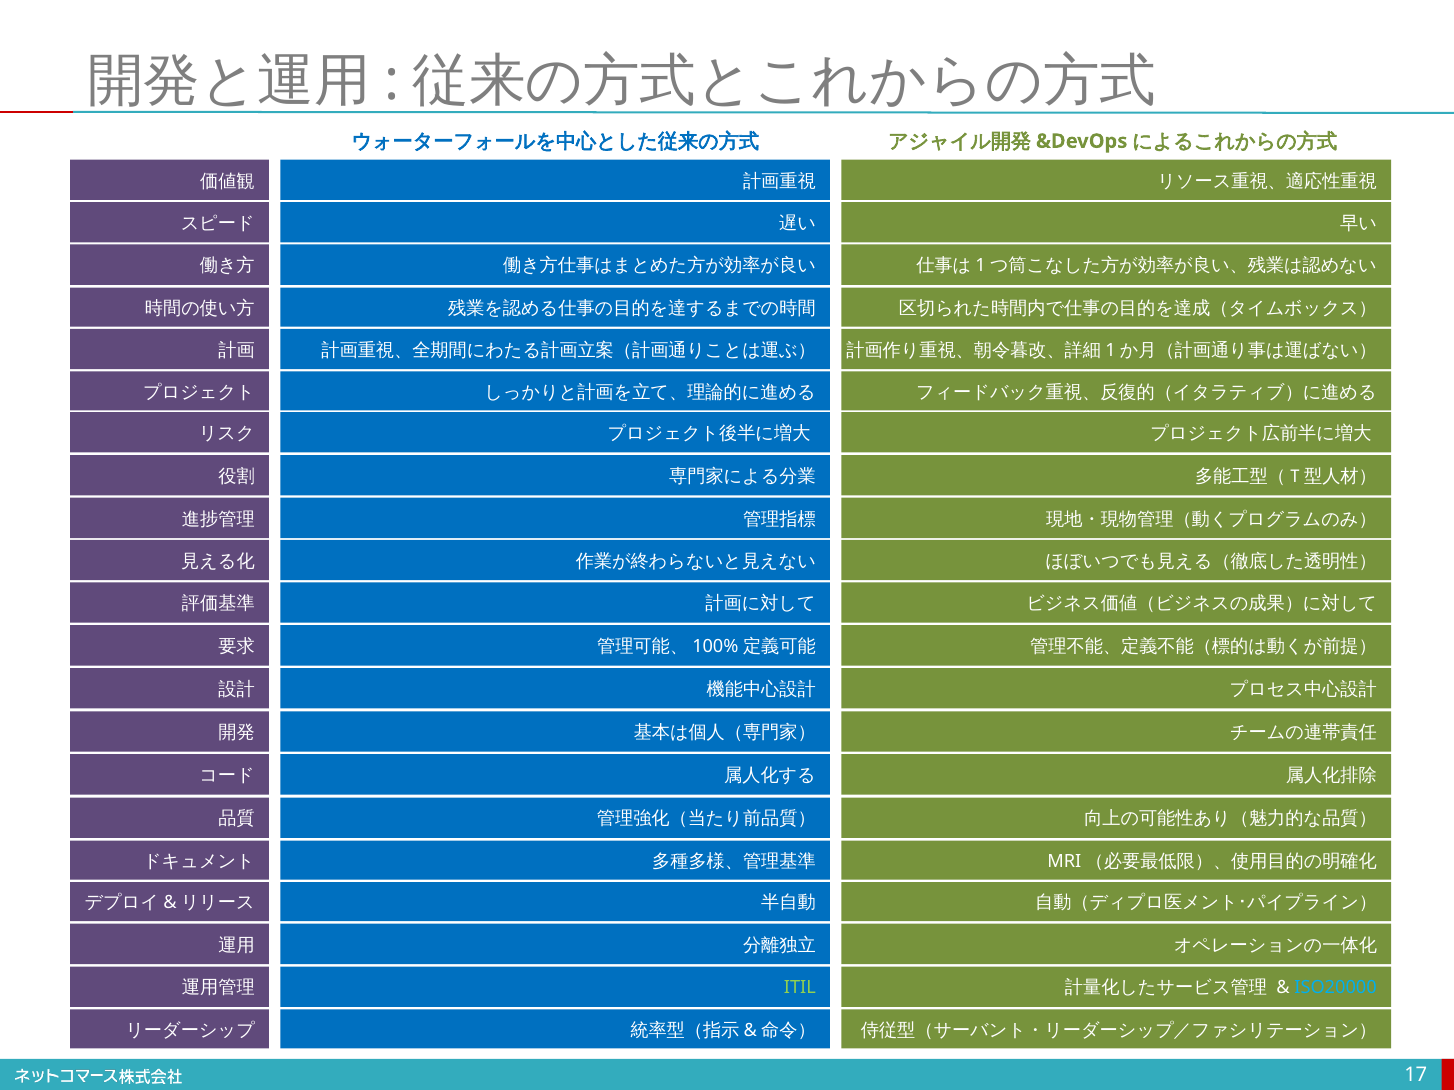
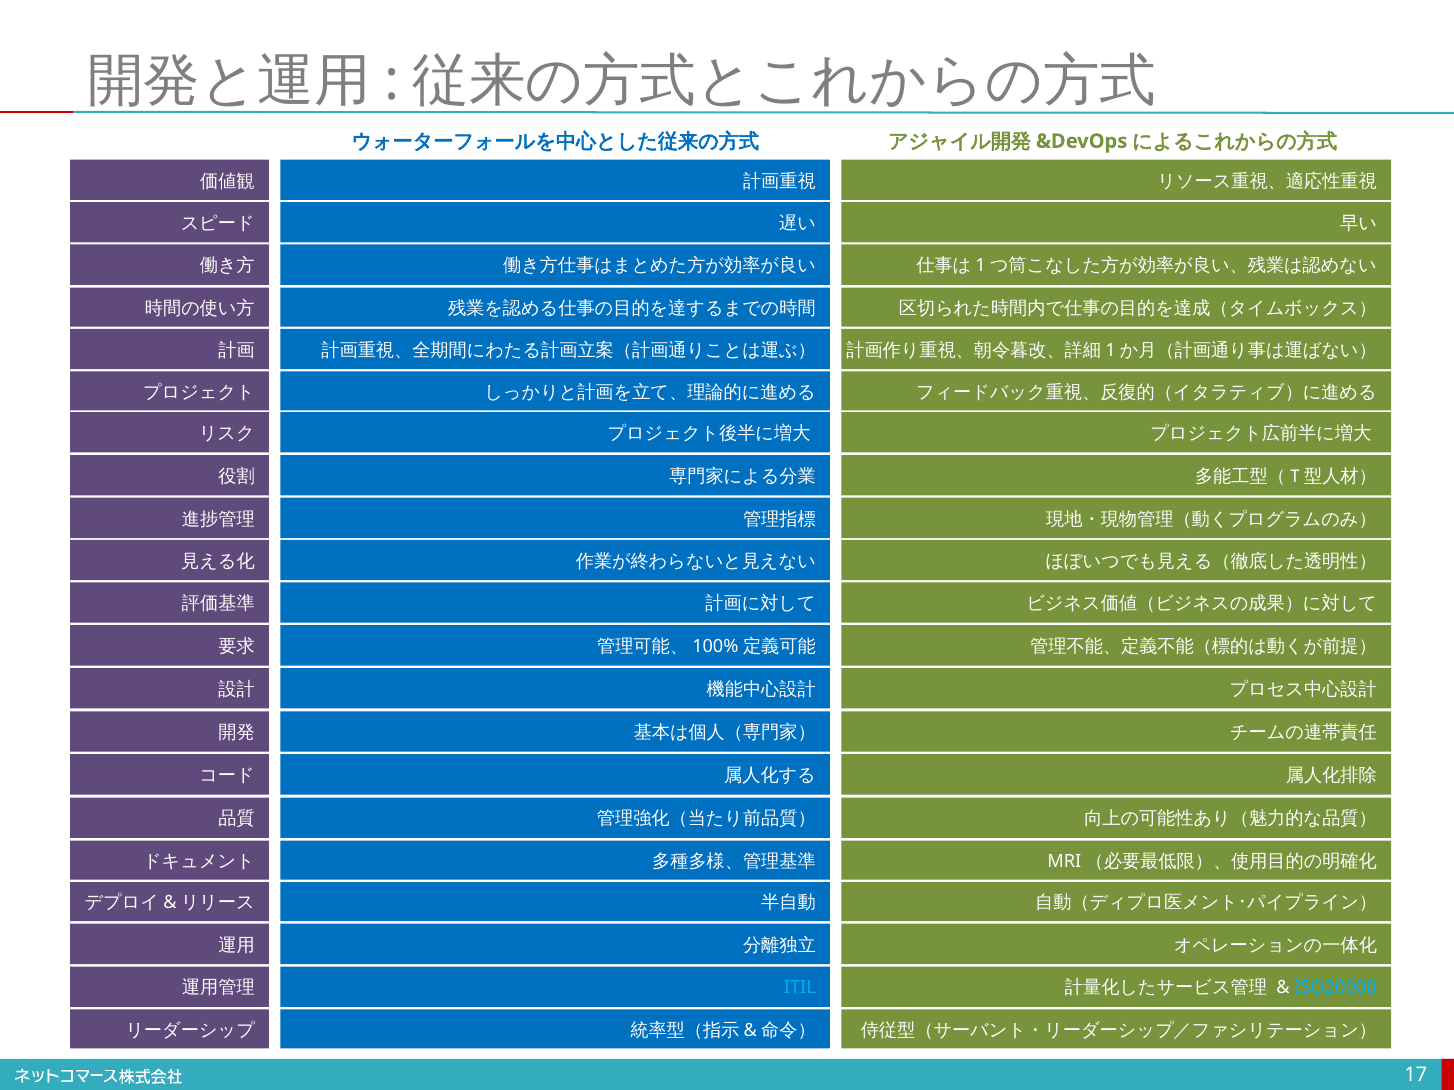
ITIL colour: light green -> light blue (800, 988)
